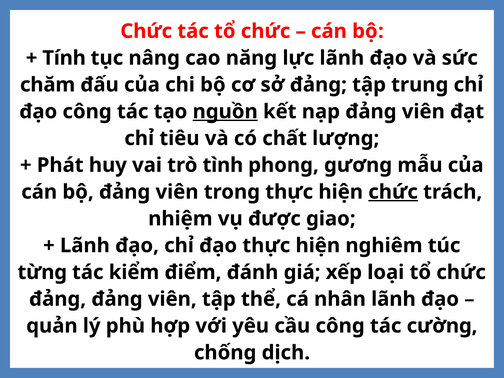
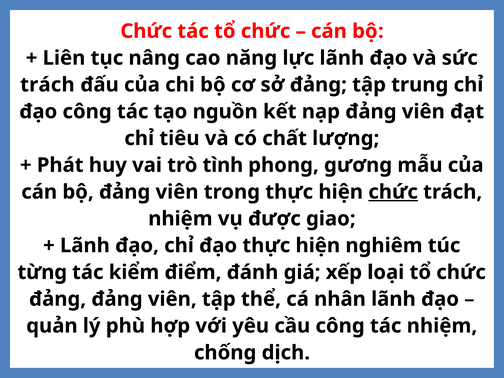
Tính: Tính -> Liên (64, 58)
chăm: chăm -> trách (47, 85)
nguồn underline: present -> none (225, 112)
tác cường: cường -> nhiệm (442, 326)
